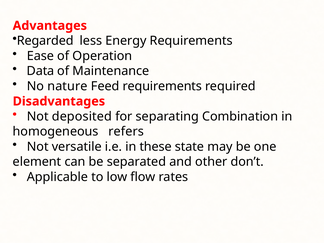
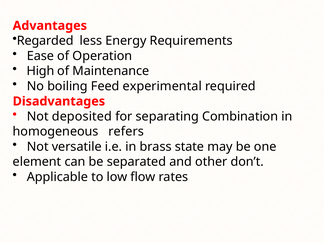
Data: Data -> High (41, 71)
nature: nature -> boiling (68, 86)
Feed requirements: requirements -> experimental (162, 86)
these: these -> brass (156, 147)
